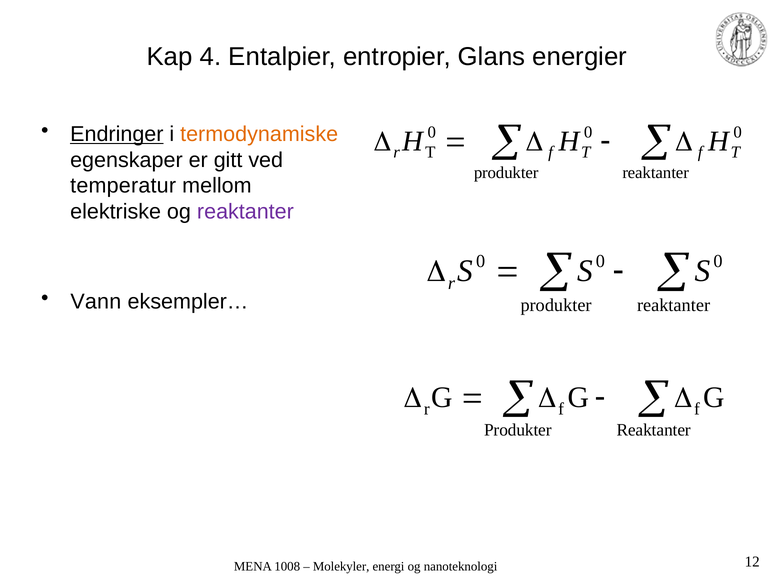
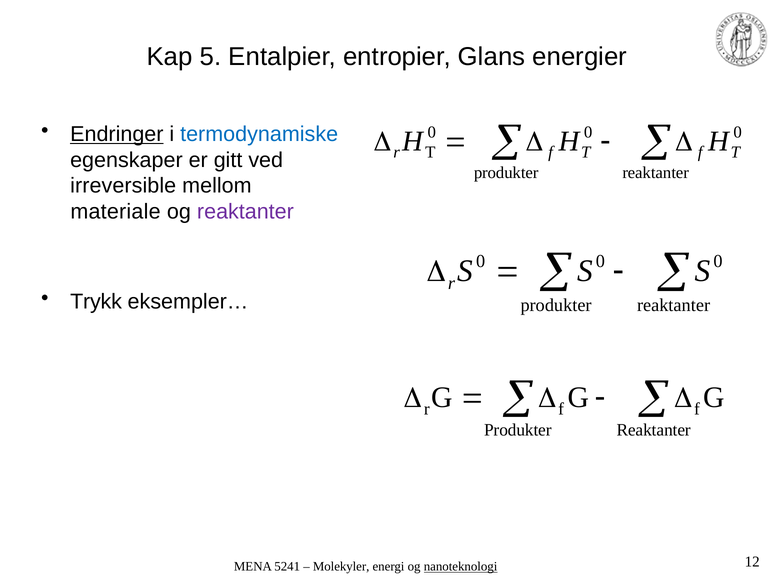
4: 4 -> 5 (211, 57)
termodynamiske colour: orange -> blue (259, 134)
temperatur: temperatur -> irreversible (123, 186)
elektriske: elektriske -> materiale (116, 212)
Vann: Vann -> Trykk (96, 302)
1008: 1008 -> 5241 (287, 567)
nanoteknologi underline: none -> present (461, 567)
